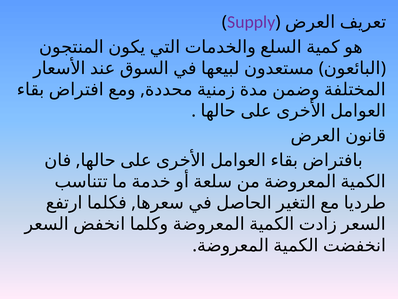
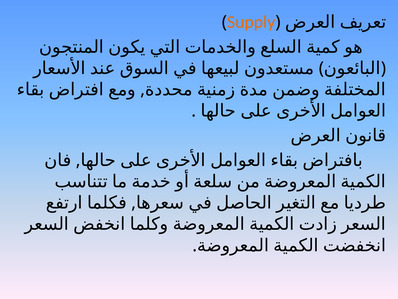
Supply colour: purple -> orange (251, 22)
